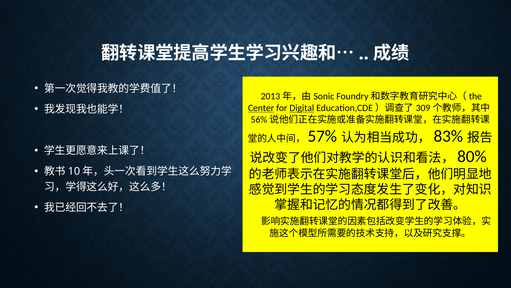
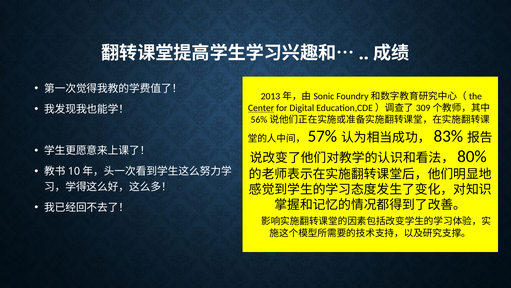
Digital underline: present -> none (302, 108)
